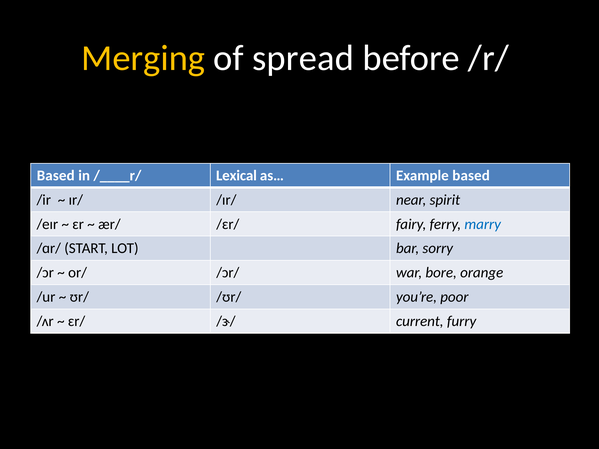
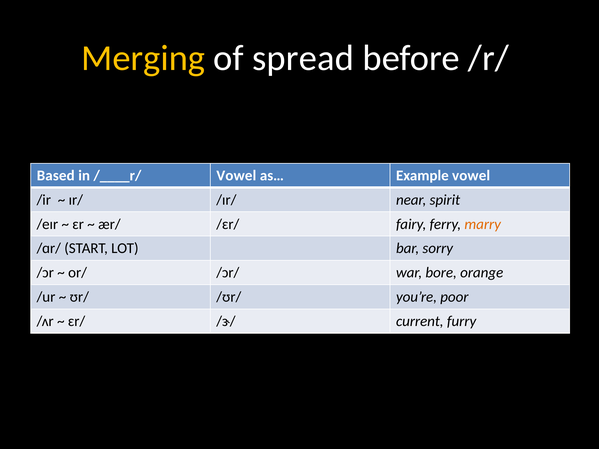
Lexical: Lexical -> Vowel (236, 176)
Example based: based -> vowel (471, 176)
marry colour: blue -> orange (483, 224)
